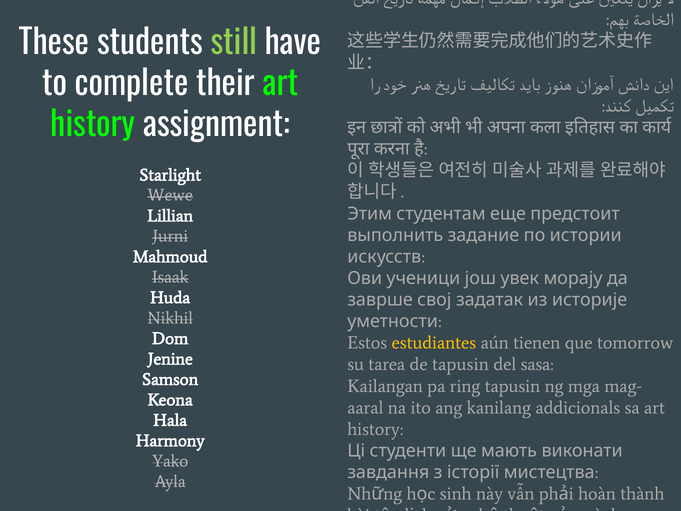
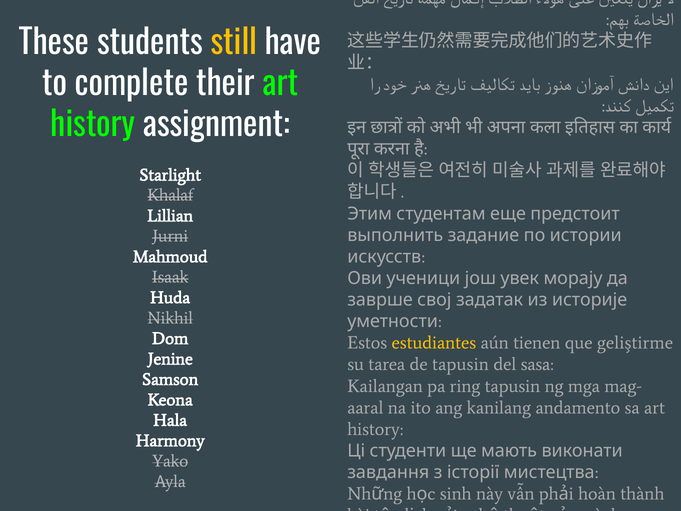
still colour: light green -> yellow (234, 43)
Wewe: Wewe -> Khalaf (170, 195)
tomorrow: tomorrow -> geliştirme (635, 343)
addicionals: addicionals -> andamento (578, 407)
